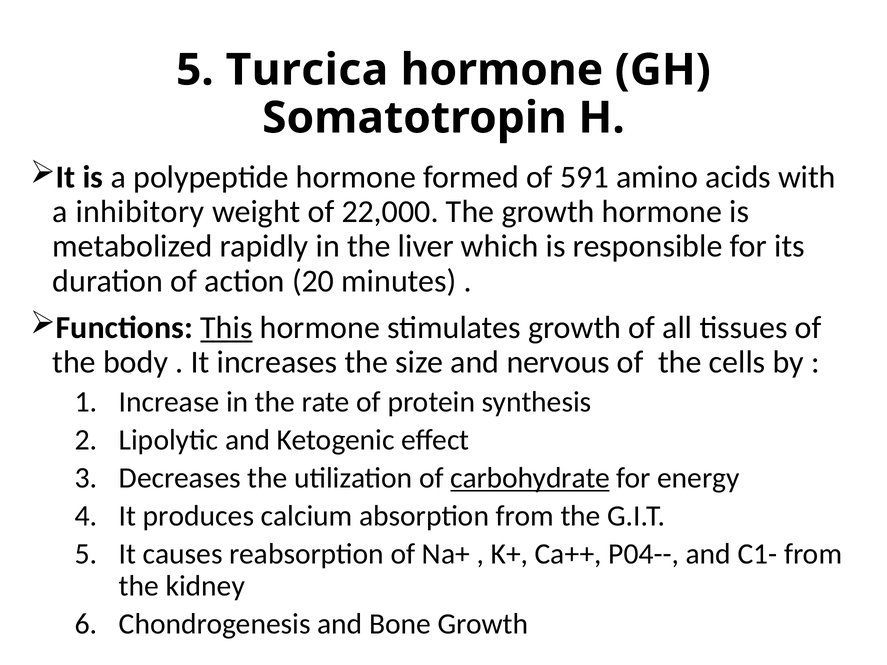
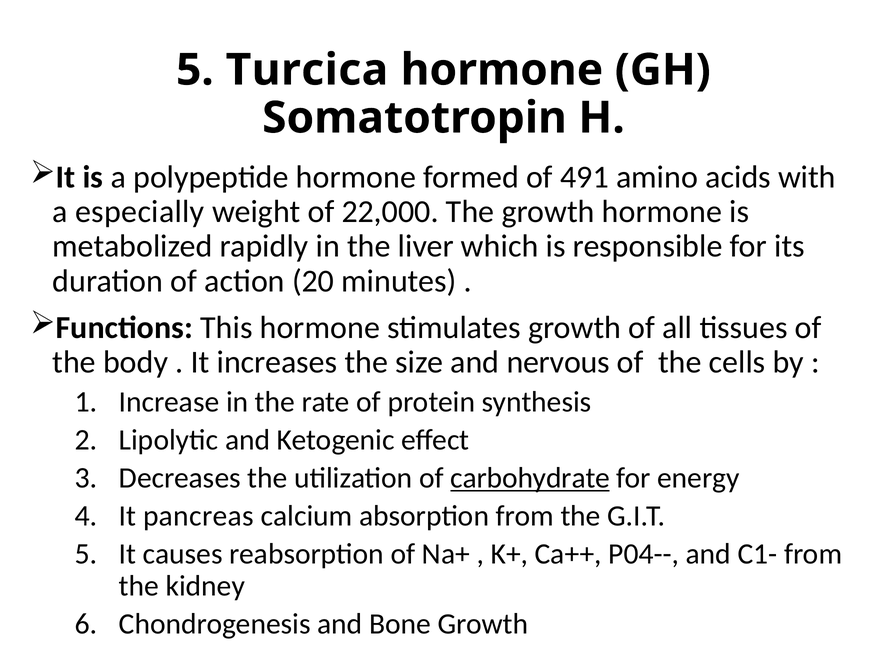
591: 591 -> 491 (584, 177)
inhibitory: inhibitory -> especially (140, 212)
This underline: present -> none (226, 328)
produces: produces -> pancreas (198, 516)
